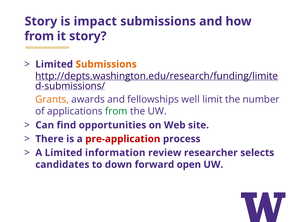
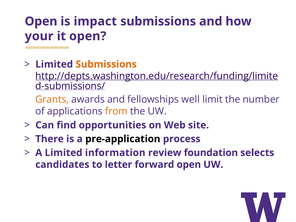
Story: Story -> Open (41, 21)
from: from -> your (39, 36)
it story: story -> open (88, 36)
from colour: green -> orange (116, 111)
pre-application colour: red -> black (123, 139)
researcher: researcher -> foundation (211, 153)
down: down -> letter (118, 165)
